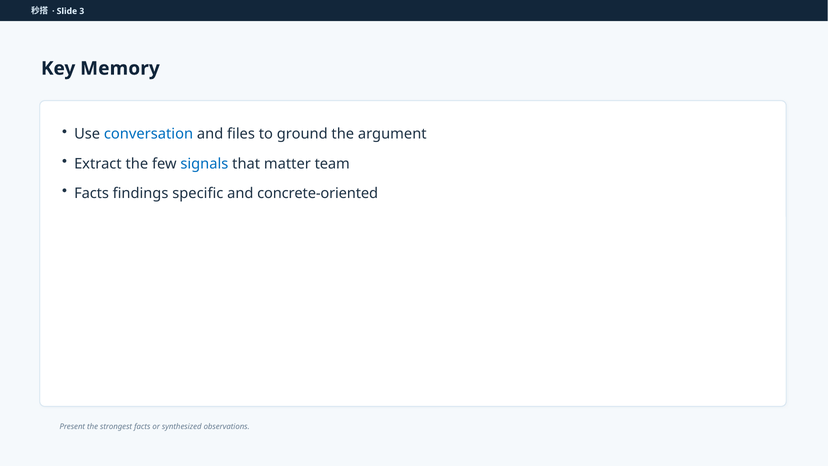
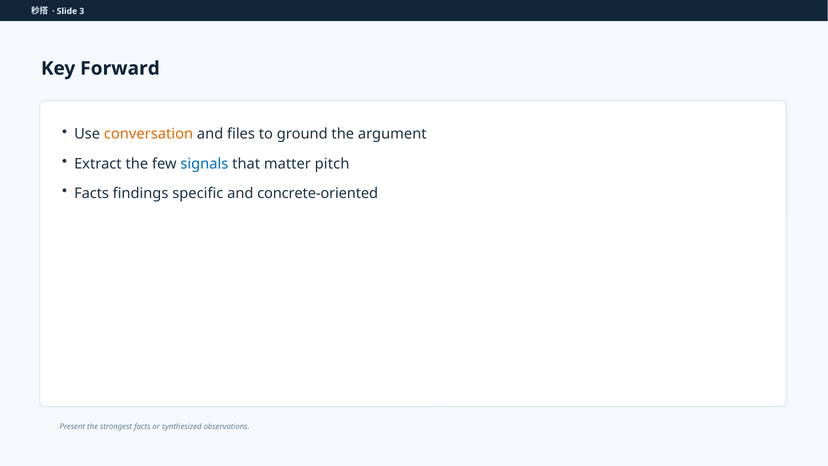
Memory: Memory -> Forward (120, 68)
conversation colour: blue -> orange (149, 134)
team: team -> pitch (332, 164)
